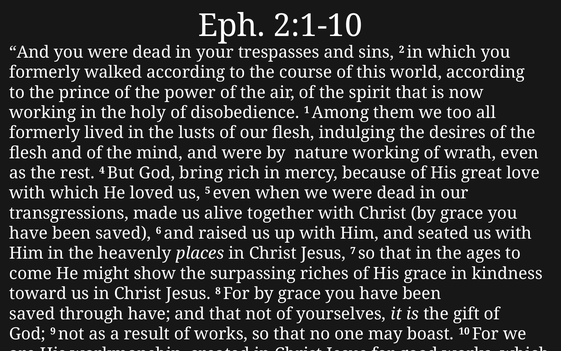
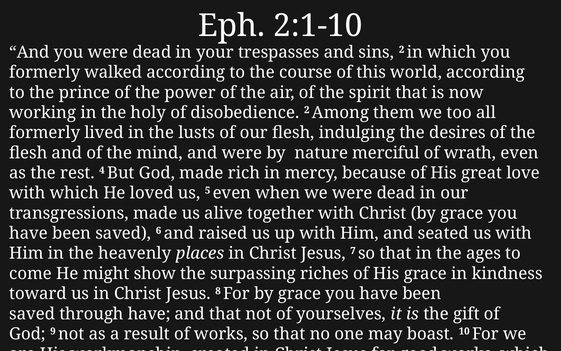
disobedience 1: 1 -> 2 (307, 110)
nature working: working -> merciful (386, 153)
God bring: bring -> made (201, 173)
